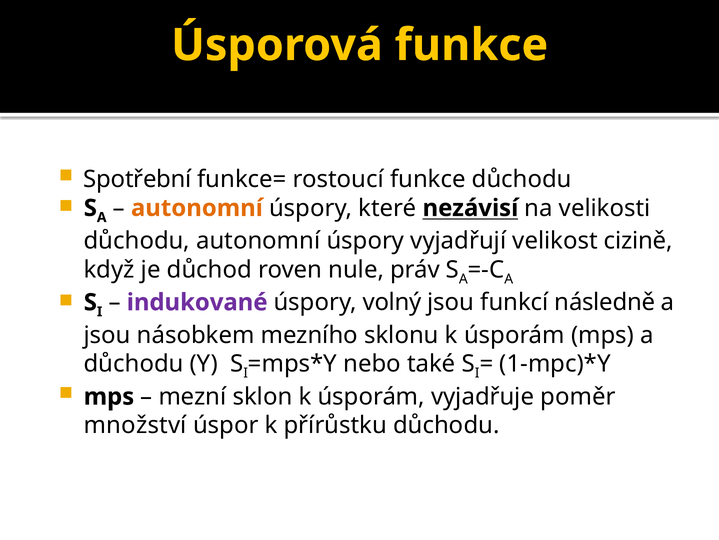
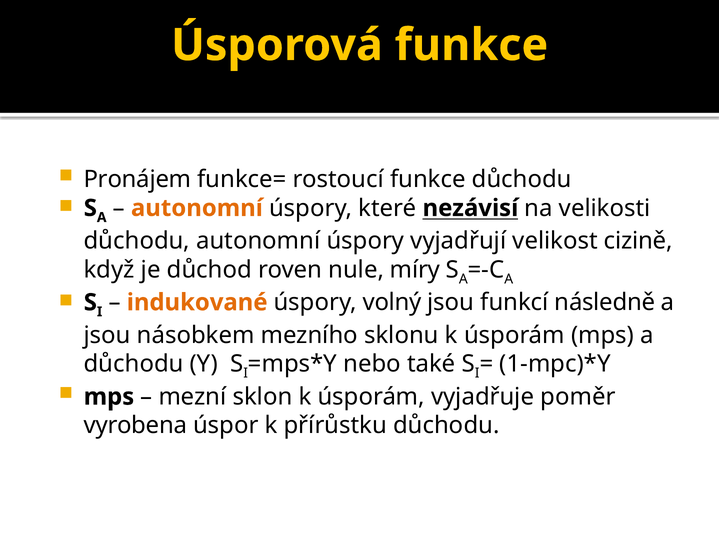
Spotřební: Spotřební -> Pronájem (137, 179)
práv: práv -> míry (415, 269)
indukované colour: purple -> orange (197, 302)
množství: množství -> vyrobena (135, 425)
